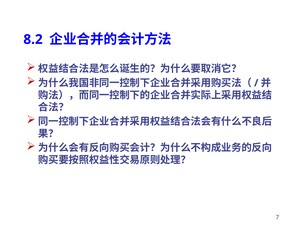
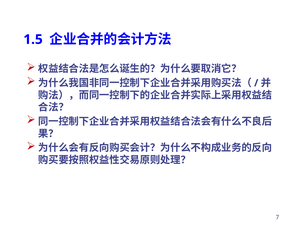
8.2: 8.2 -> 1.5 (33, 40)
